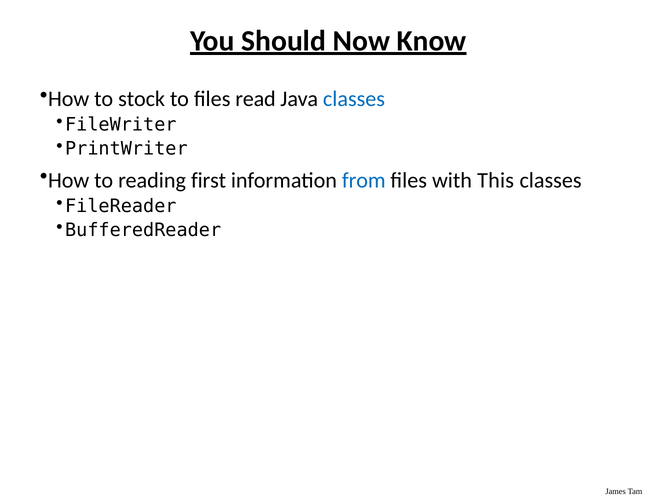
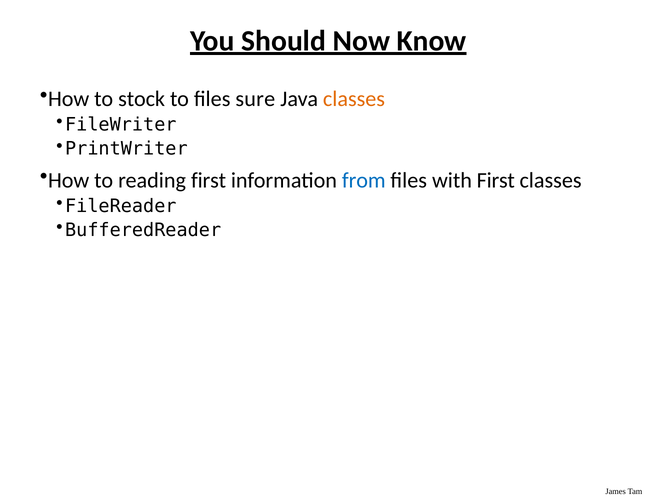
read: read -> sure (255, 99)
classes colour: blue -> orange (354, 99)
with This: This -> First (496, 180)
